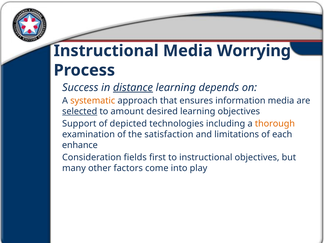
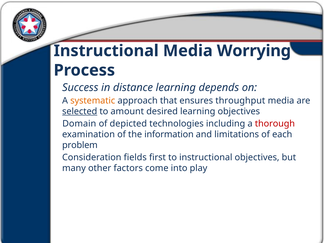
distance underline: present -> none (133, 88)
information: information -> throughput (240, 101)
Support: Support -> Domain (79, 124)
thorough colour: orange -> red (275, 124)
satisfaction: satisfaction -> information (169, 134)
enhance: enhance -> problem (80, 145)
